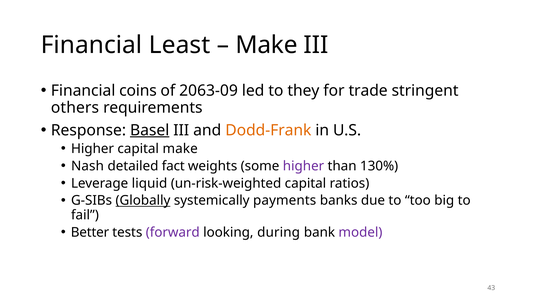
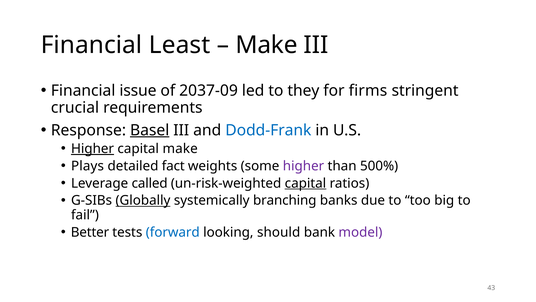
coins: coins -> issue (138, 91)
2063-09: 2063-09 -> 2037-09 (209, 91)
trade: trade -> firms (368, 91)
others: others -> crucial (75, 108)
Dodd-Frank colour: orange -> blue (268, 130)
Higher underline: none -> present (93, 148)
Nash: Nash -> Plays (88, 166)
130%: 130% -> 500% (379, 166)
liquid: liquid -> called (150, 183)
capital underline: none -> present (305, 183)
payments: payments -> branching (285, 200)
forward colour: purple -> blue (173, 232)
during: during -> should (279, 232)
